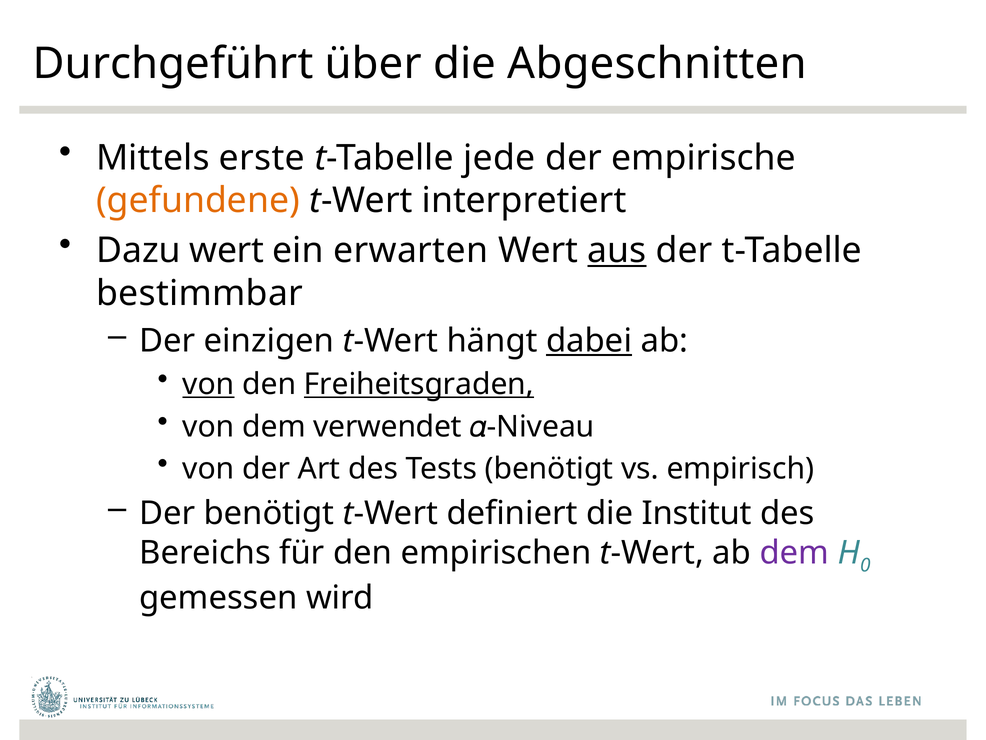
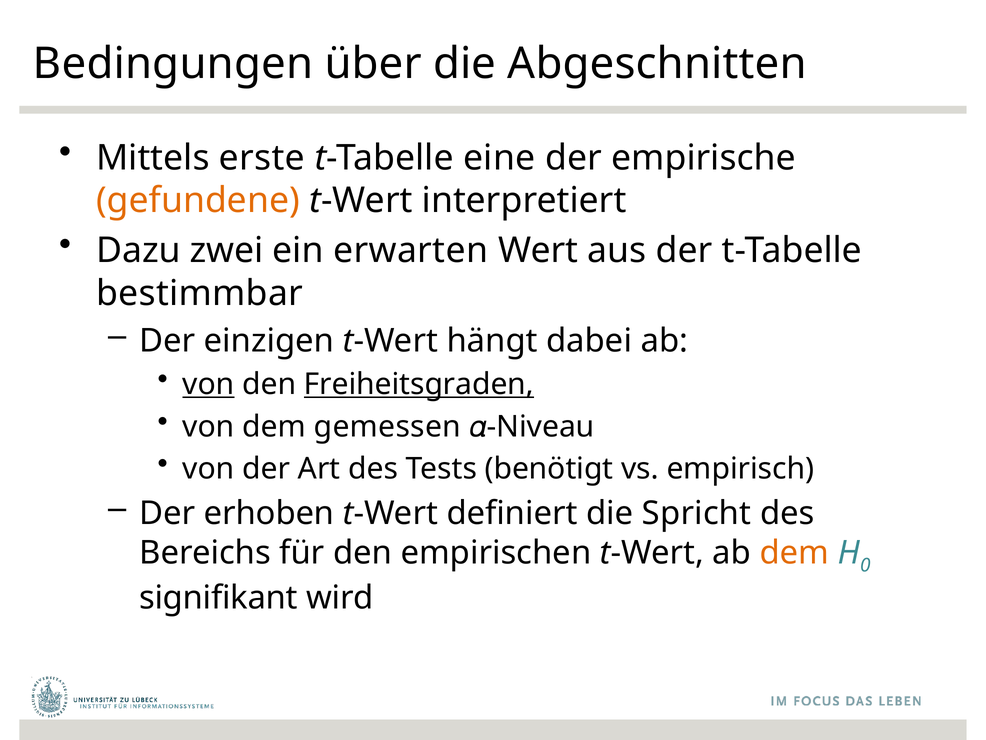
Durchgeführt: Durchgeführt -> Bedingungen (173, 64)
jede: jede -> eine (499, 158)
Dazu wert: wert -> zwei (227, 250)
aus underline: present -> none (617, 250)
dabei underline: present -> none (589, 341)
verwendet: verwendet -> gemessen (387, 426)
Der benötigt: benötigt -> erhoben (269, 513)
Institut: Institut -> Spricht (697, 513)
dem colour: purple -> orange (794, 552)
gemessen: gemessen -> signifikant (219, 597)
